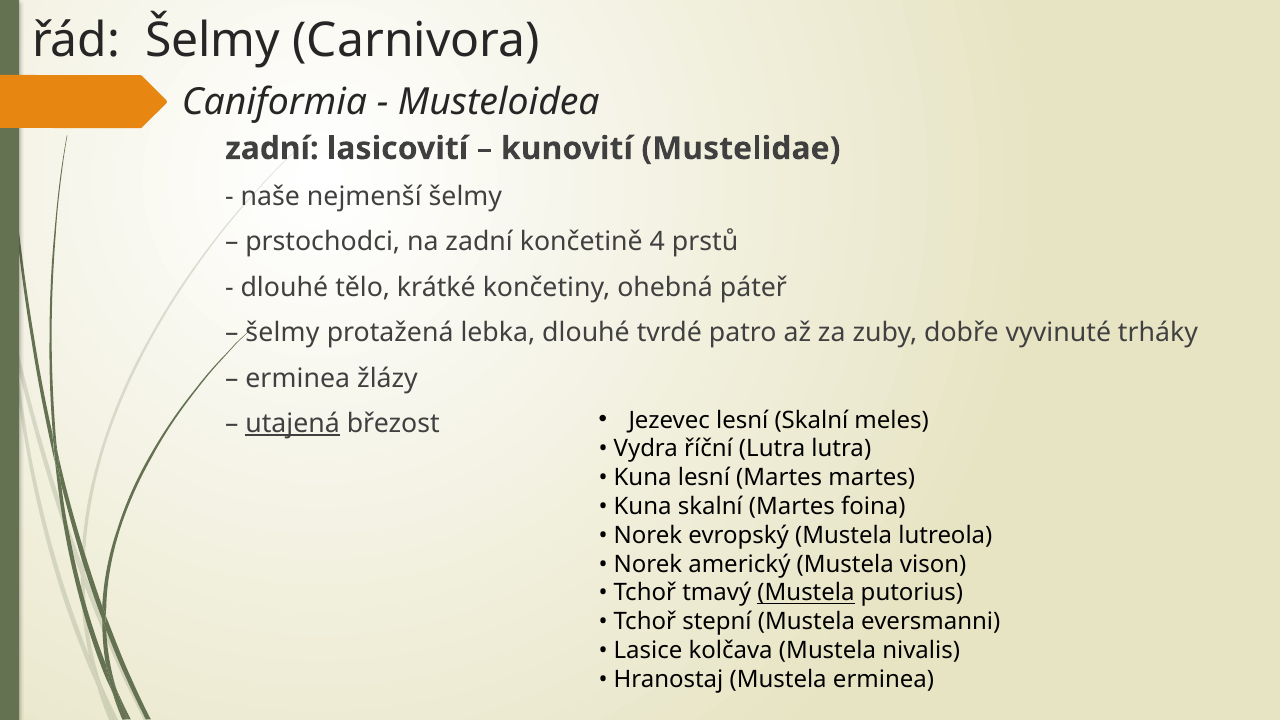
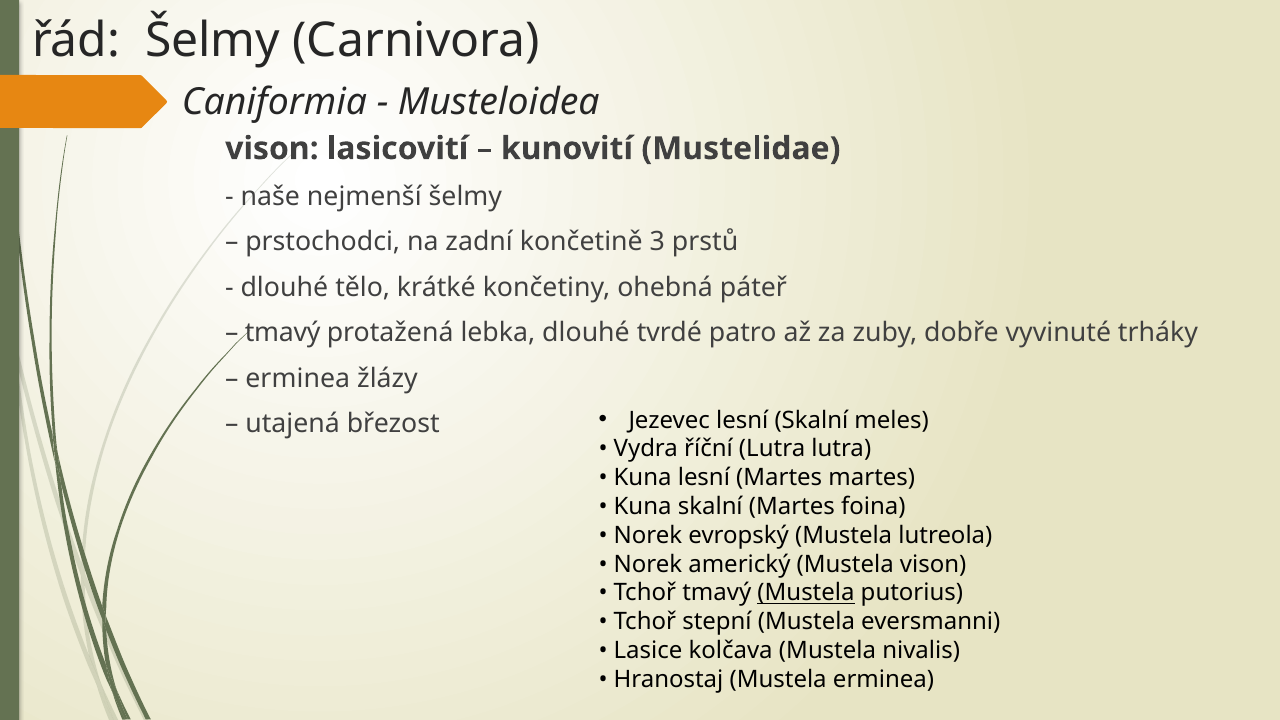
zadní: zadní -> vison (272, 149)
4: 4 -> 3 (657, 242)
šelmy: šelmy -> tmavý (283, 333)
utajená underline: present -> none (293, 424)
